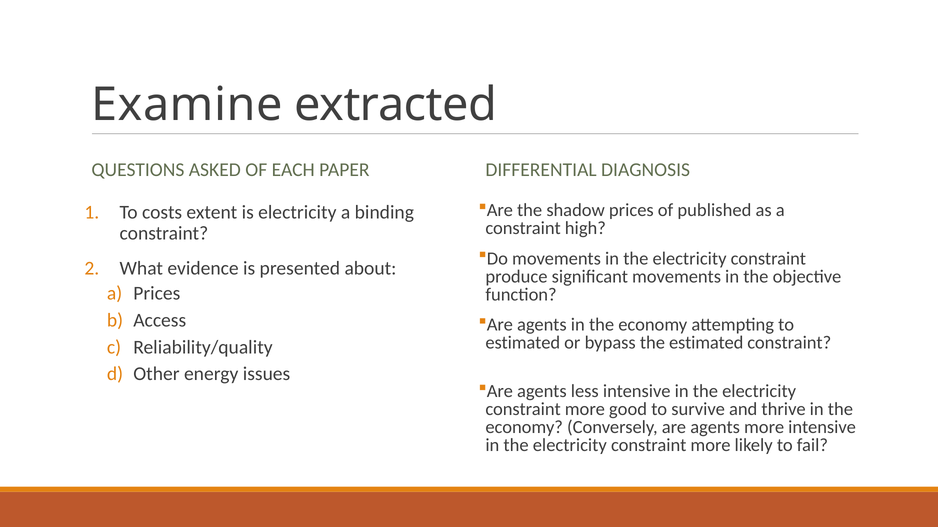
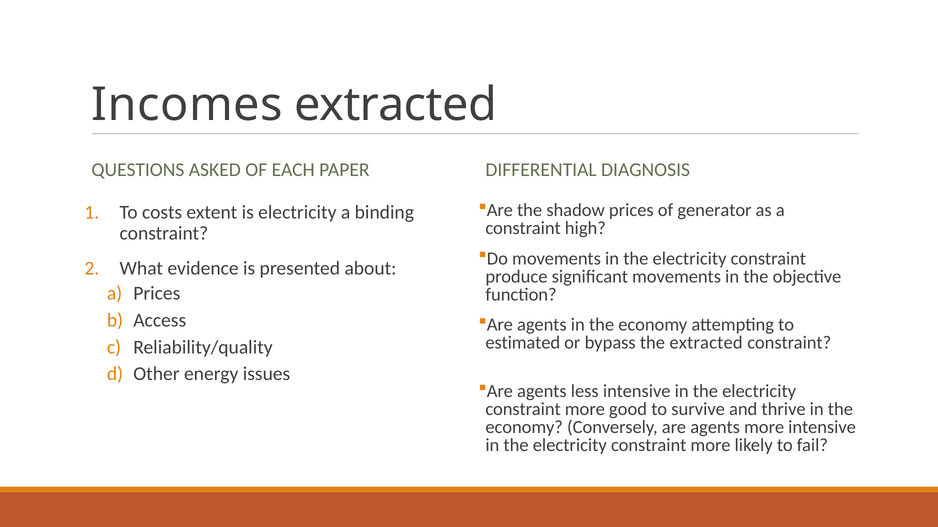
Examine: Examine -> Incomes (187, 105)
published: published -> generator (714, 210)
the estimated: estimated -> extracted (706, 343)
